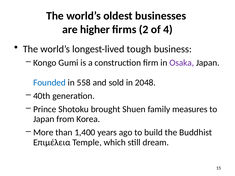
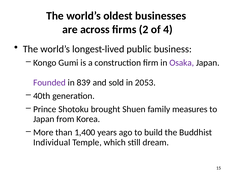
higher: higher -> across (95, 30)
tough: tough -> public (139, 49)
Founded colour: blue -> purple (49, 83)
558: 558 -> 839 (84, 83)
2048: 2048 -> 2053 (145, 83)
Επιμέλεια: Επιμέλεια -> Individual (52, 143)
